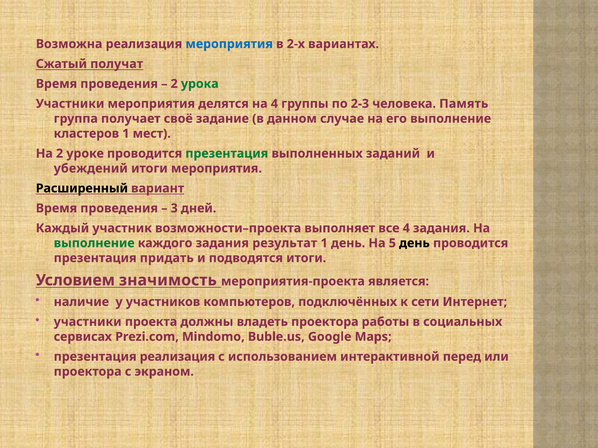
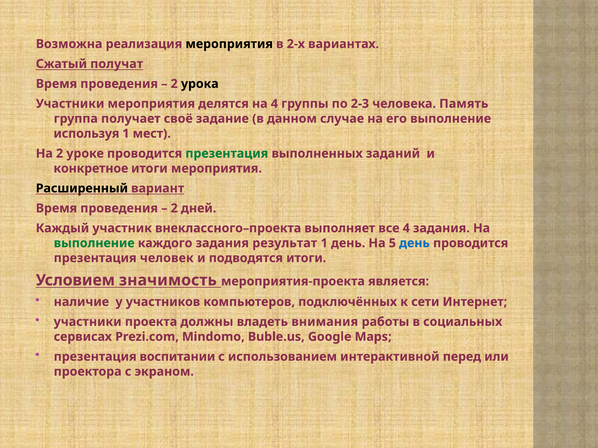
мероприятия colour: blue -> black (229, 44)
урока colour: green -> black (200, 84)
кластеров: кластеров -> используя (86, 134)
убеждений: убеждений -> конкретное (91, 169)
3: 3 -> 2 (174, 208)
возможности–проекта: возможности–проекта -> внеклассного–проекта (228, 228)
день colour: black -> blue (414, 243)
придать: придать -> человек (167, 258)
владеть проектора: проектора -> внимания (325, 322)
презентация реализация: реализация -> воспитании (177, 357)
